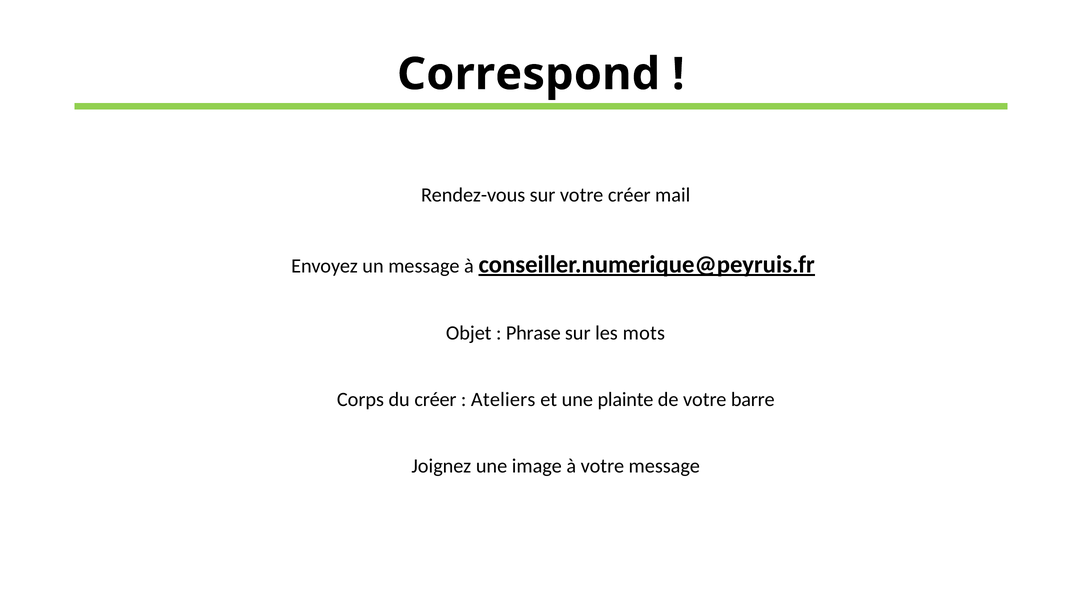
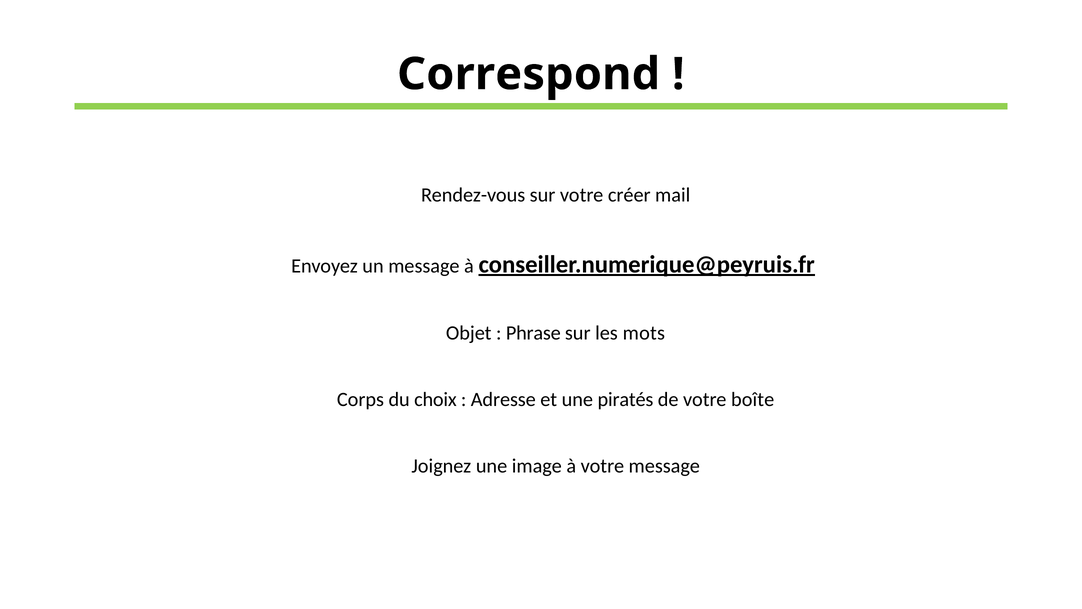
du créer: créer -> choix (435, 399)
Ateliers: Ateliers -> Adresse (503, 399)
plainte: plainte -> piratés (625, 399)
barre: barre -> boîte (753, 399)
